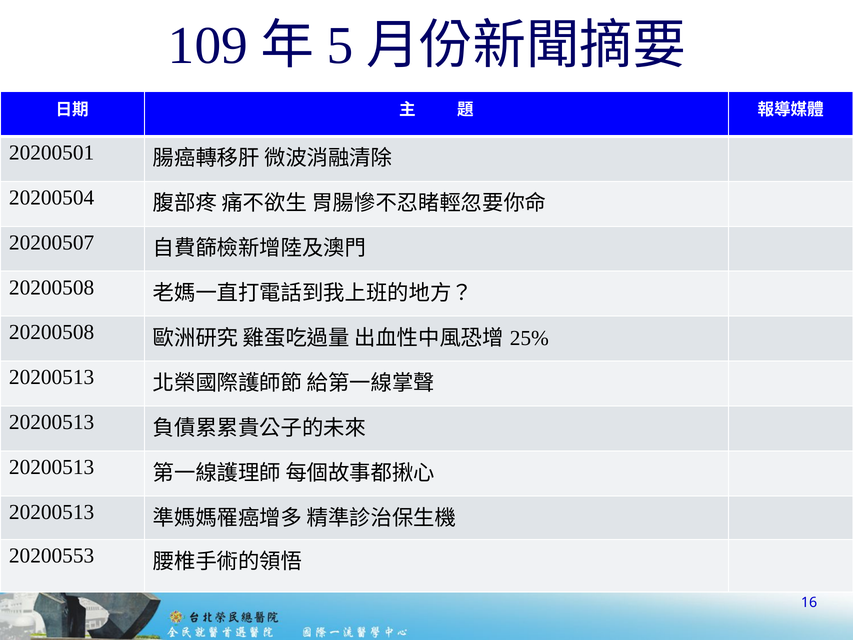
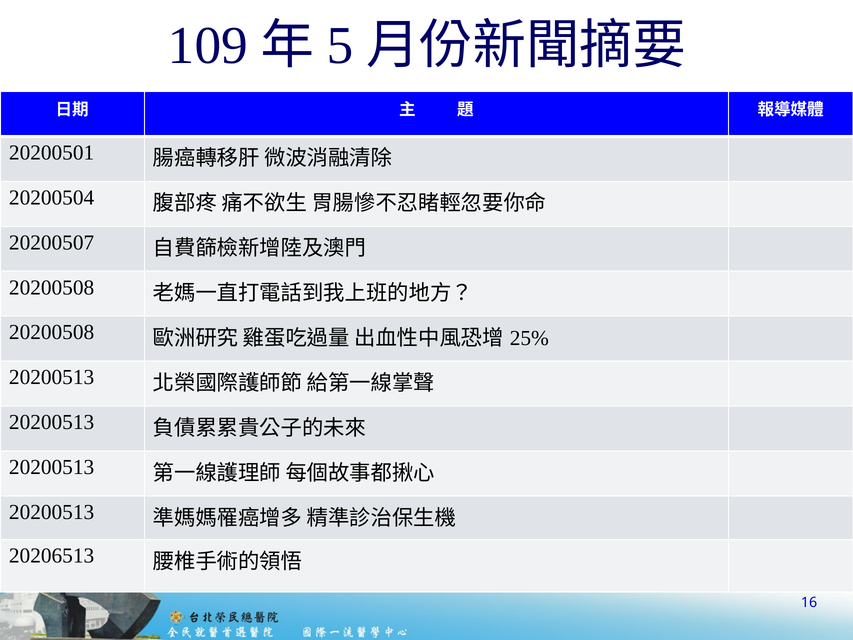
20200553: 20200553 -> 20206513 (52, 556)
